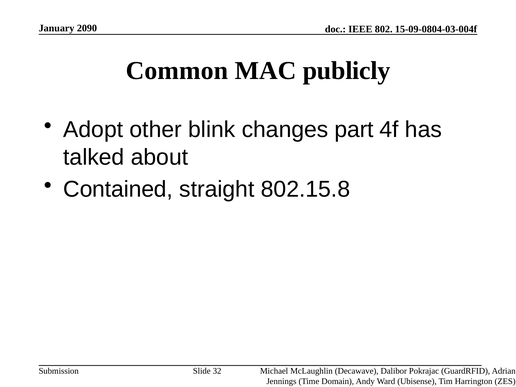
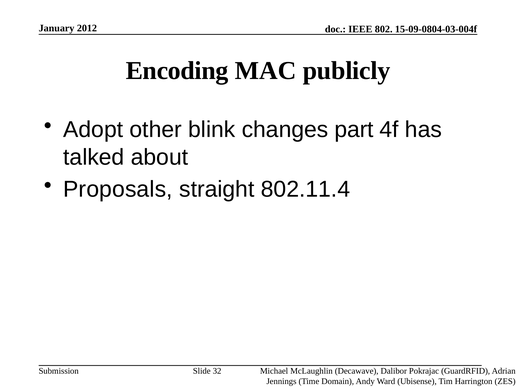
2090: 2090 -> 2012 (87, 28)
Common: Common -> Encoding (177, 71)
Contained: Contained -> Proposals (118, 189)
802.15.8: 802.15.8 -> 802.11.4 (305, 189)
